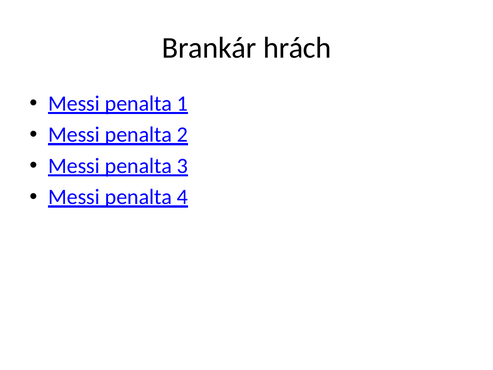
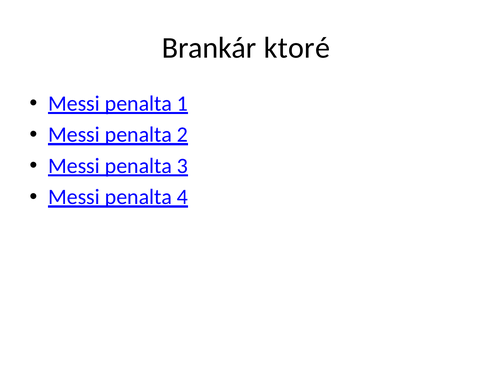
hrách: hrách -> ktoré (297, 48)
